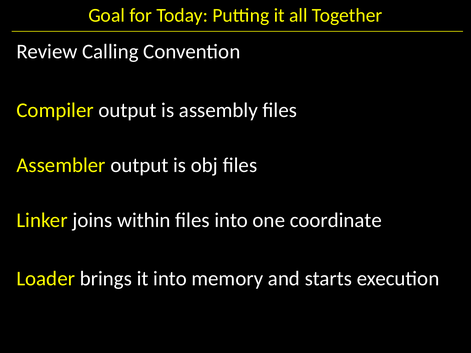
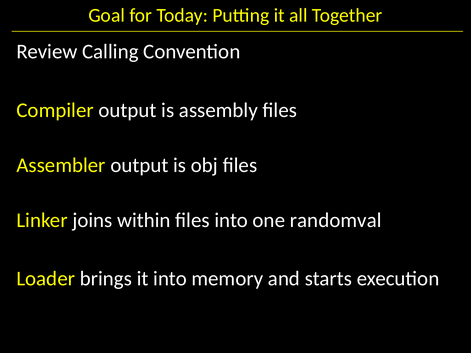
coordinate: coordinate -> randomval (336, 220)
